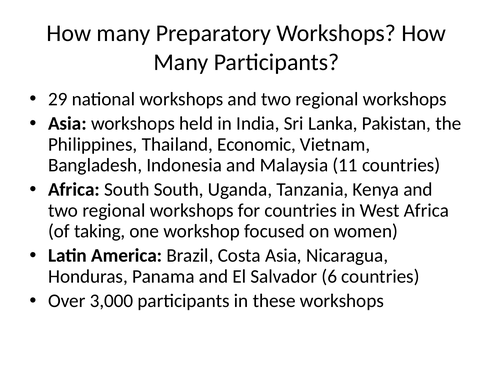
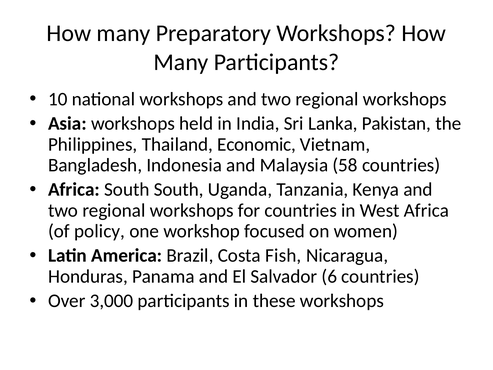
29: 29 -> 10 (58, 99)
11: 11 -> 58 (345, 165)
taking: taking -> policy (100, 231)
Costa Asia: Asia -> Fish (283, 255)
